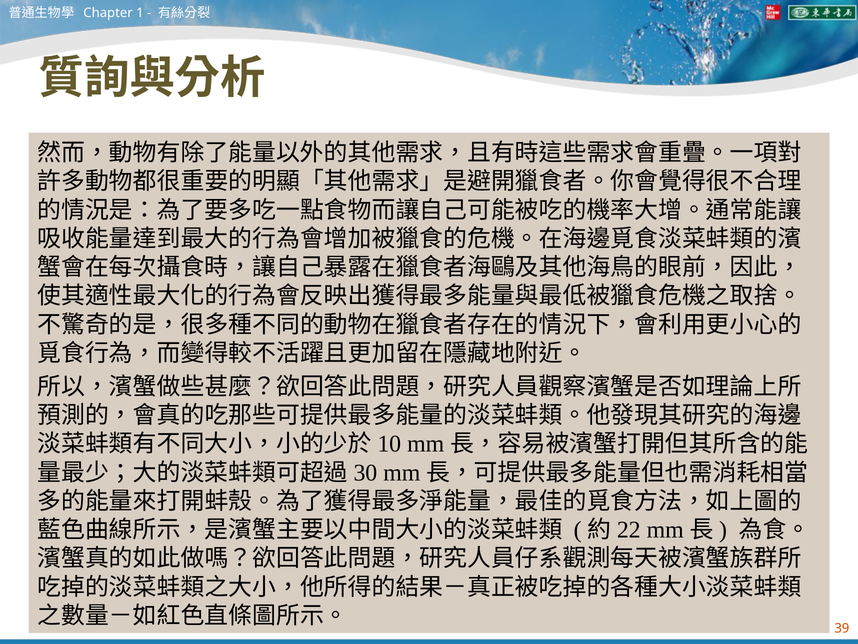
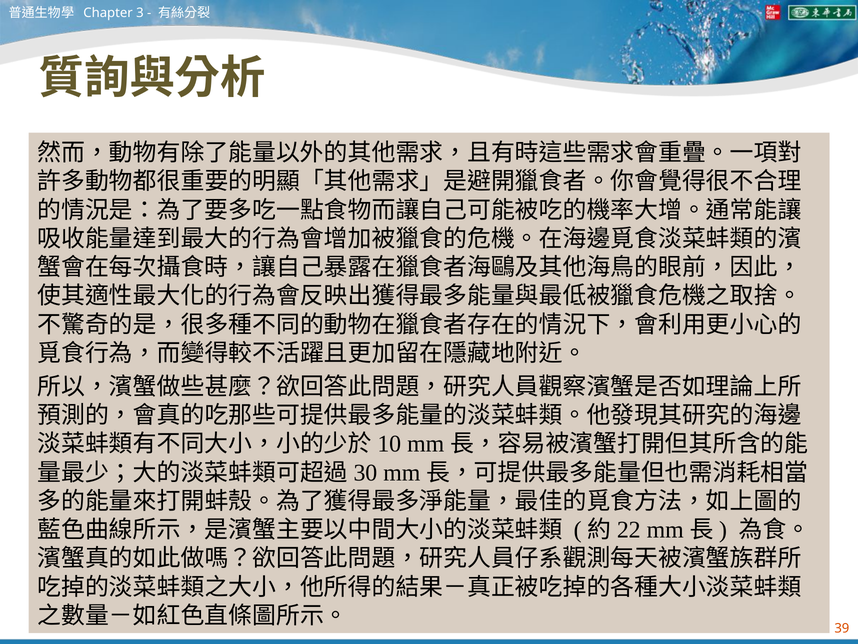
1: 1 -> 3 (140, 13)
